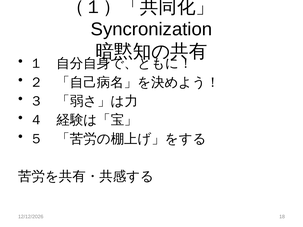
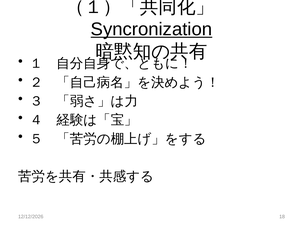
Syncronization underline: none -> present (151, 29)
